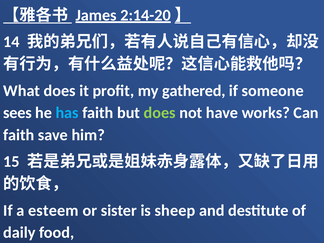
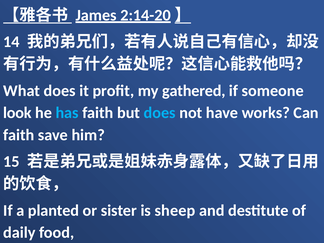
sees: sees -> look (17, 113)
does colour: light green -> light blue (160, 113)
esteem: esteem -> planted (54, 210)
